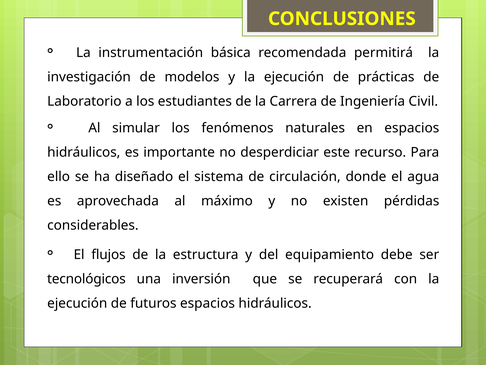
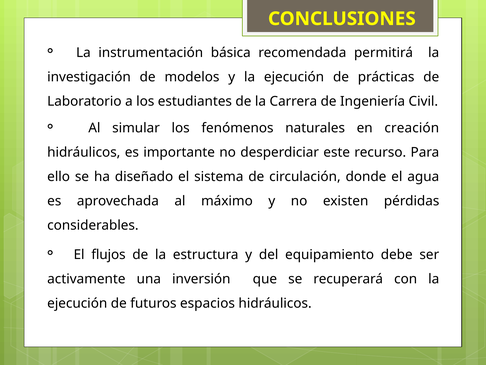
en espacios: espacios -> creación (412, 128)
tecnológicos: tecnológicos -> activamente (86, 279)
